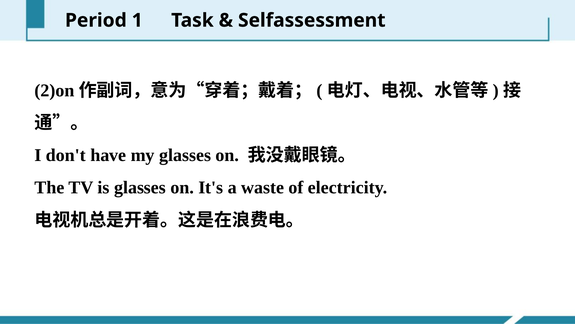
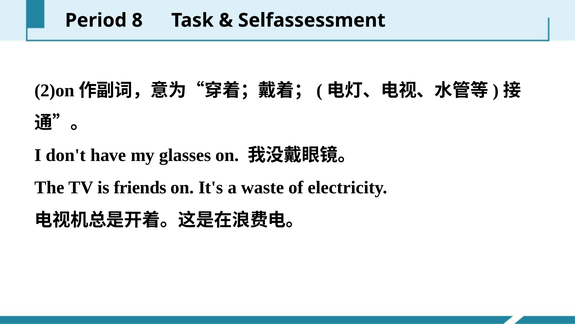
1: 1 -> 8 (137, 20)
is glasses: glasses -> friends (140, 187)
